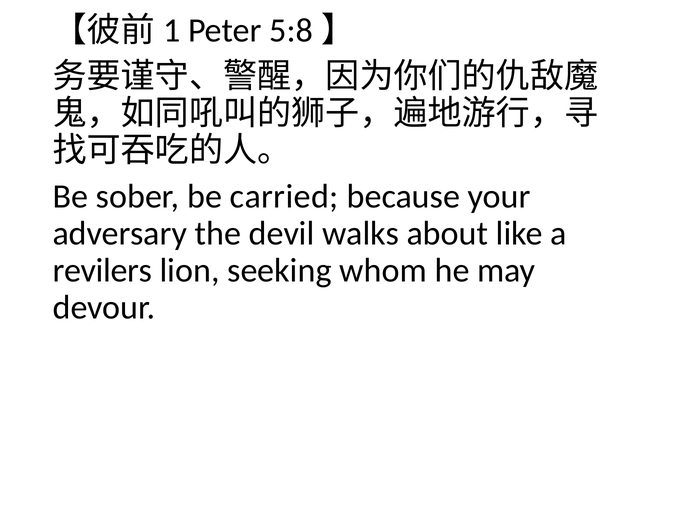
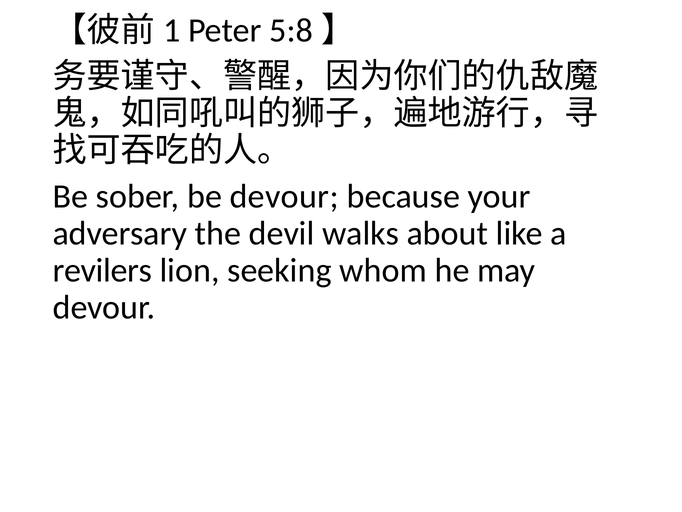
be carried: carried -> devour (284, 197)
